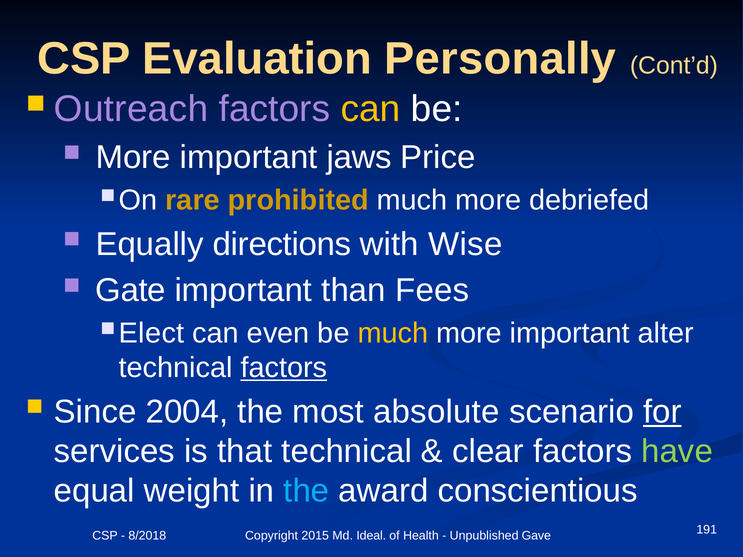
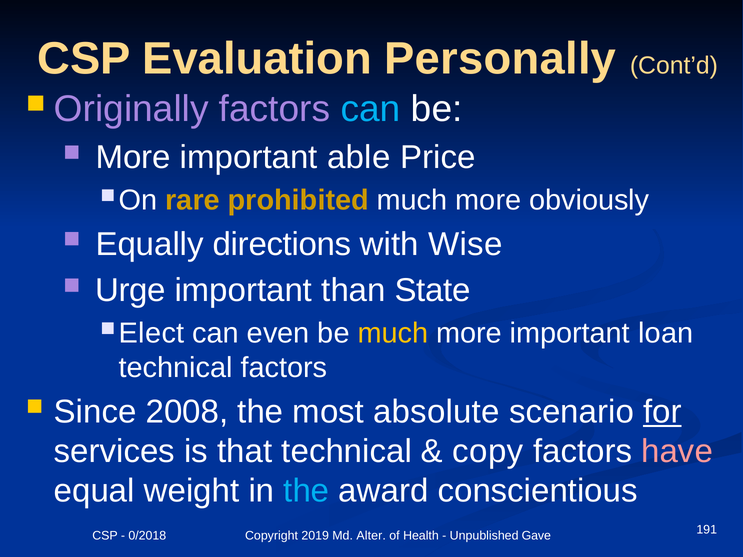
Outreach: Outreach -> Originally (131, 109)
can colour: yellow -> light blue (371, 109)
jaws: jaws -> able (359, 158)
debriefed: debriefed -> obviously (589, 200)
Gate: Gate -> Urge (131, 291)
Fees: Fees -> State (433, 291)
alter: alter -> loan (666, 333)
factors underline: present -> none (284, 368)
2004: 2004 -> 2008 (187, 412)
clear: clear -> copy (488, 452)
have colour: light green -> pink (677, 452)
8/2018: 8/2018 -> 0/2018 (147, 536)
2015: 2015 -> 2019 (315, 536)
Ideal: Ideal -> Alter (371, 536)
